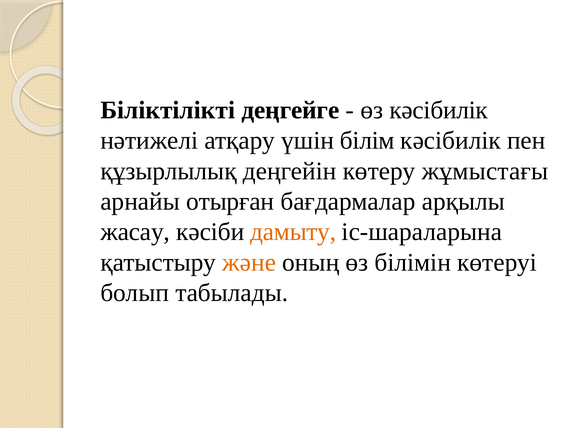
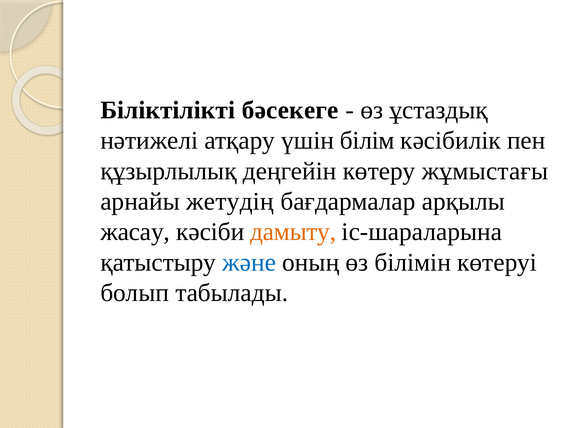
деңгейге: деңгейге -> бәсекеге (290, 110)
өз кәсібилік: кәсібилік -> ұстаздық (439, 110)
отырған: отырған -> жетудің (230, 202)
және colour: orange -> blue (249, 263)
